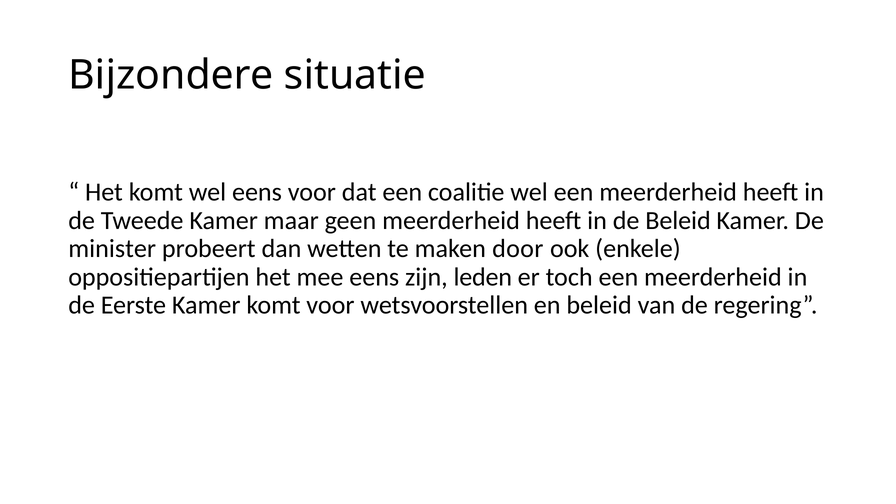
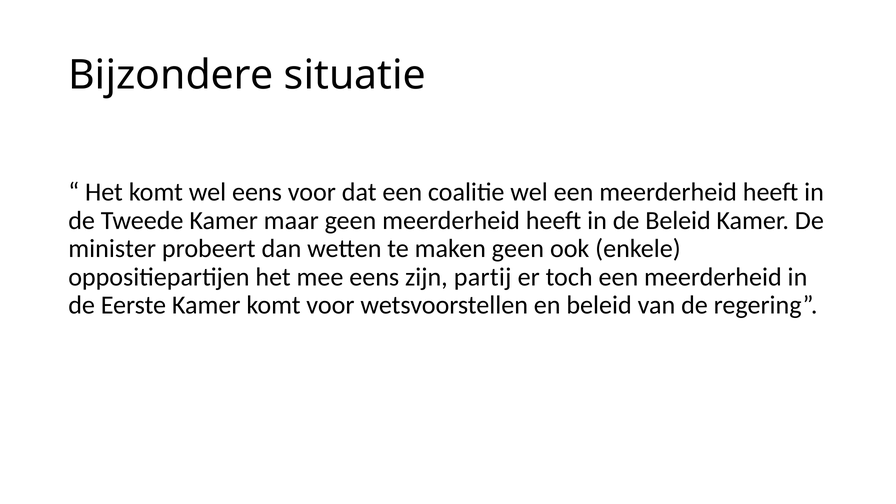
maken door: door -> geen (518, 249)
leden: leden -> partij (483, 277)
